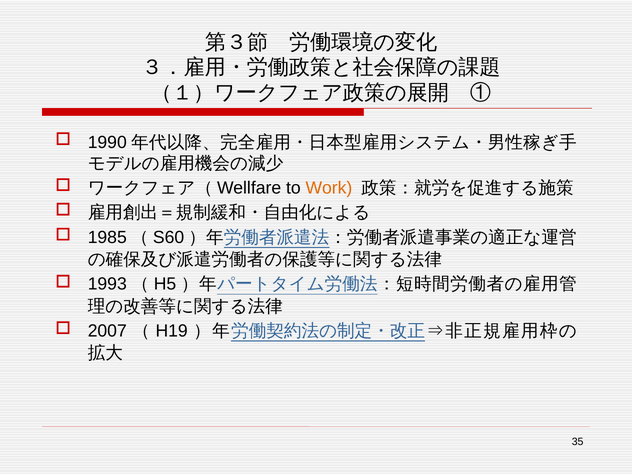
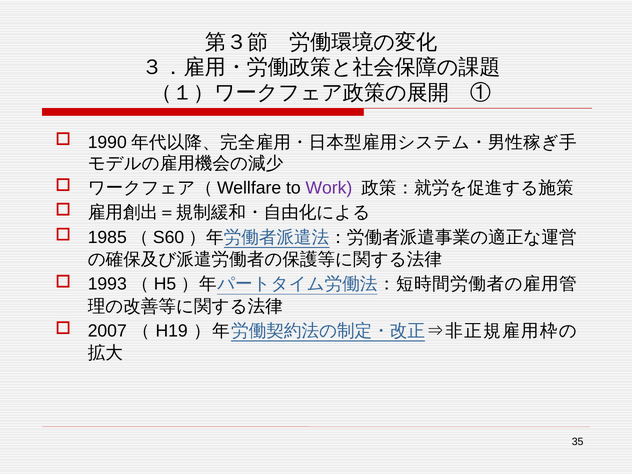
Work colour: orange -> purple (329, 188)
